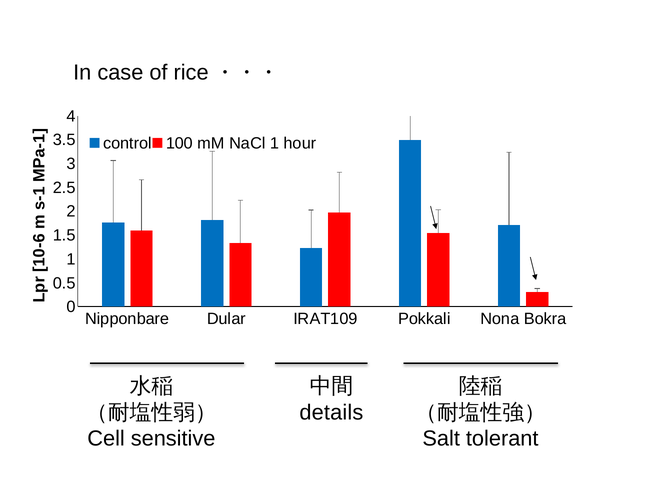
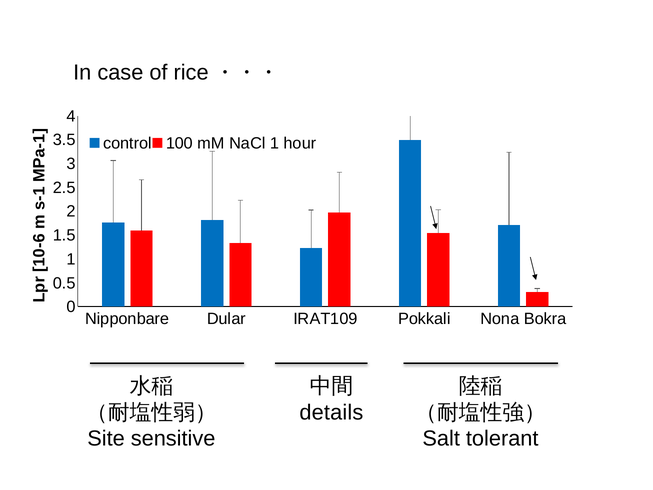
Cell: Cell -> Site (106, 438)
